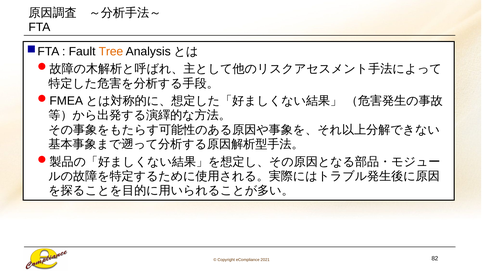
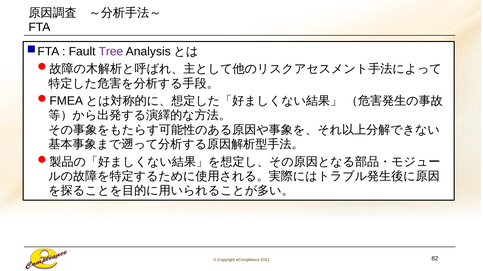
Tree colour: orange -> purple (111, 52)
